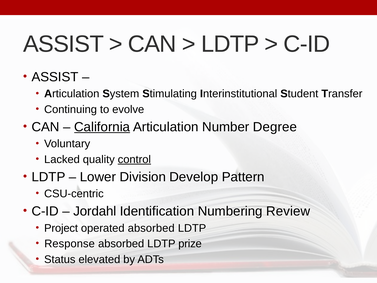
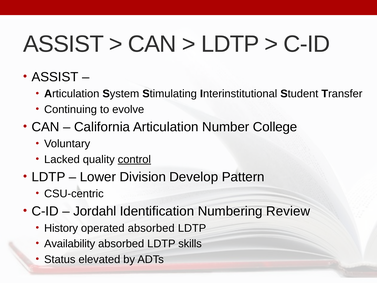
California underline: present -> none (102, 127)
Degree: Degree -> College (275, 127)
Project: Project -> History (61, 228)
Response: Response -> Availability (70, 244)
prize: prize -> skills (190, 244)
